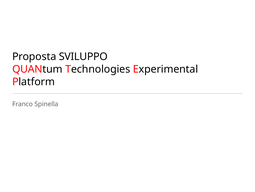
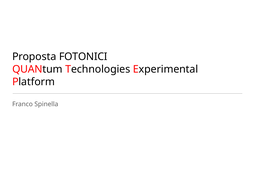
SVILUPPO: SVILUPPO -> FOTONICI (83, 57)
